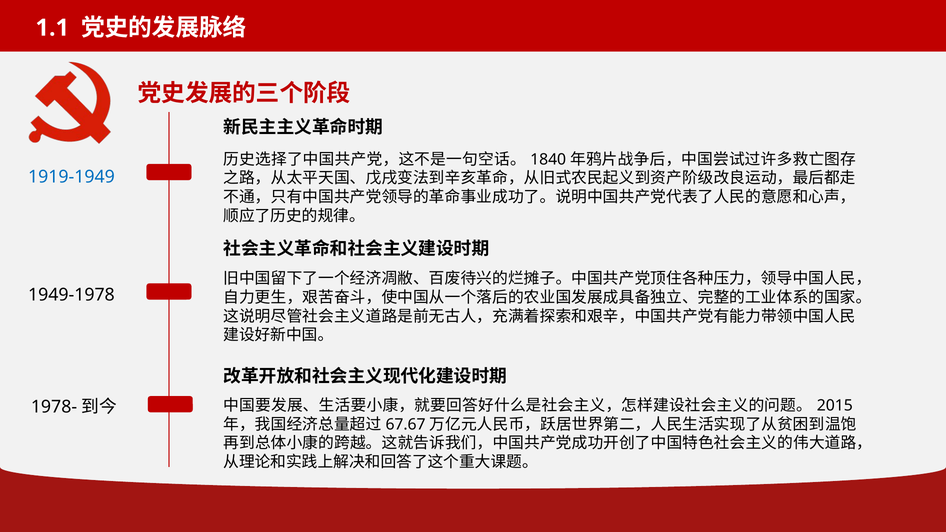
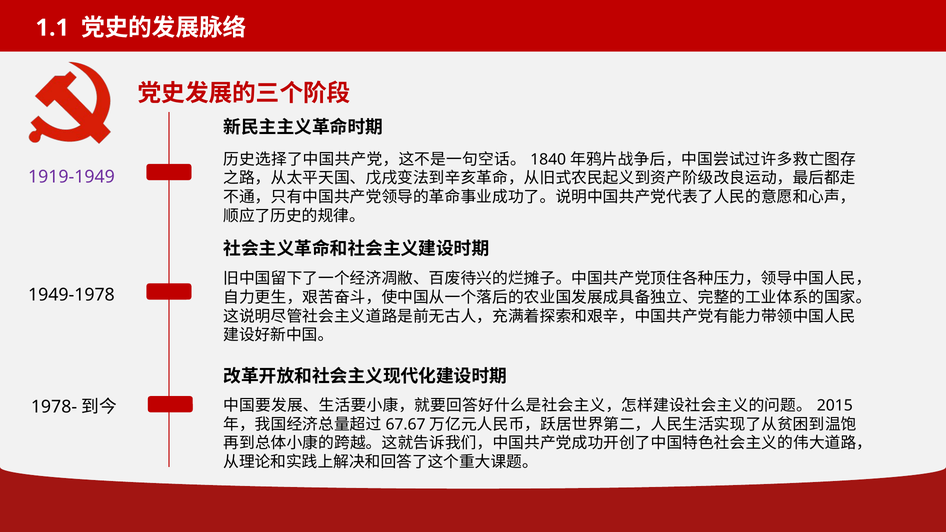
1919-1949 colour: blue -> purple (71, 177)
